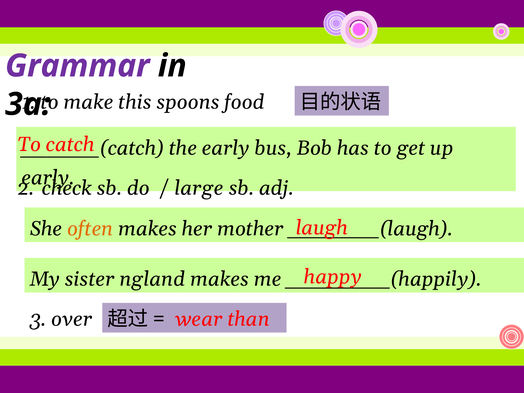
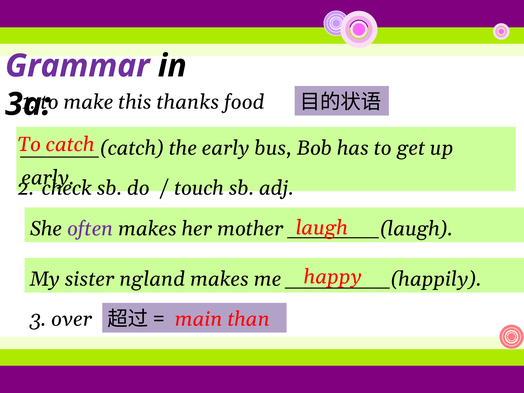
spoons: spoons -> thanks (188, 102)
large: large -> touch (199, 188)
often colour: orange -> purple (90, 229)
wear: wear -> main (199, 319)
